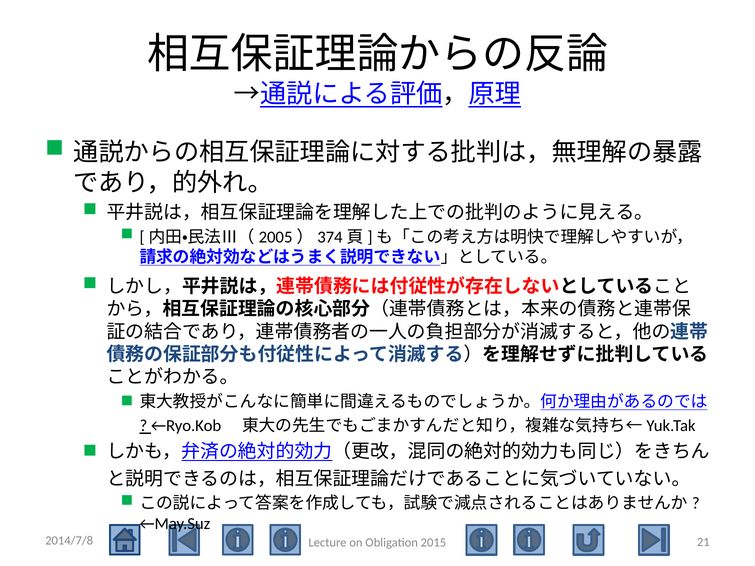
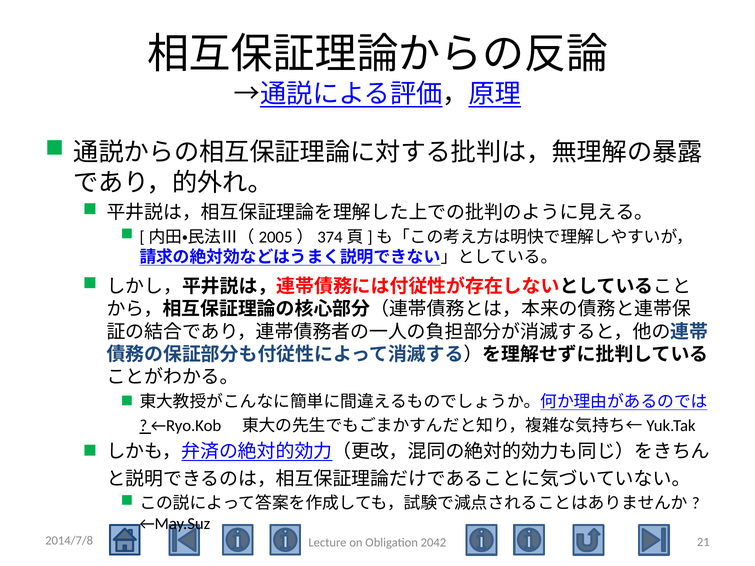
2015: 2015 -> 2042 (433, 543)
